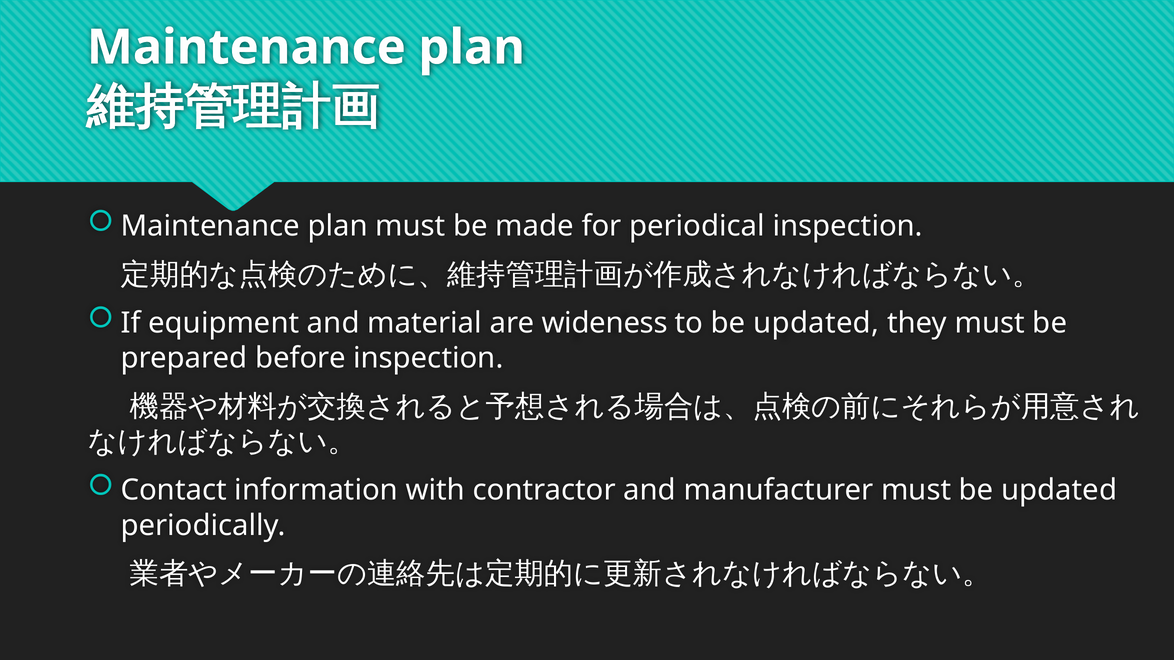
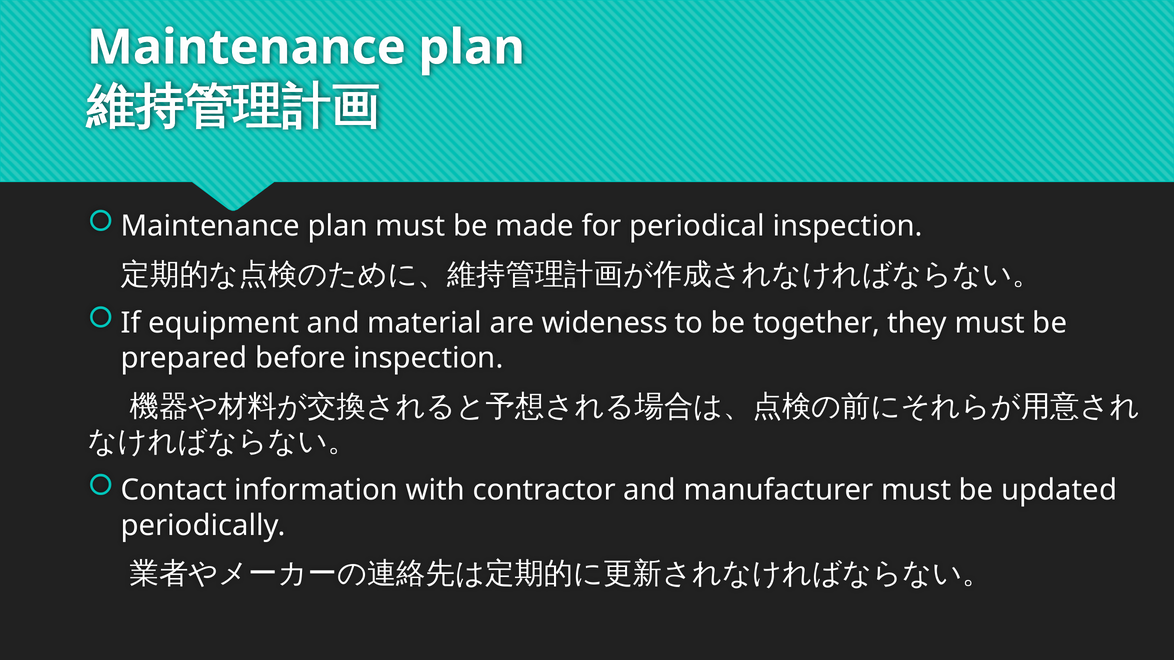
to be updated: updated -> together (816, 323)
